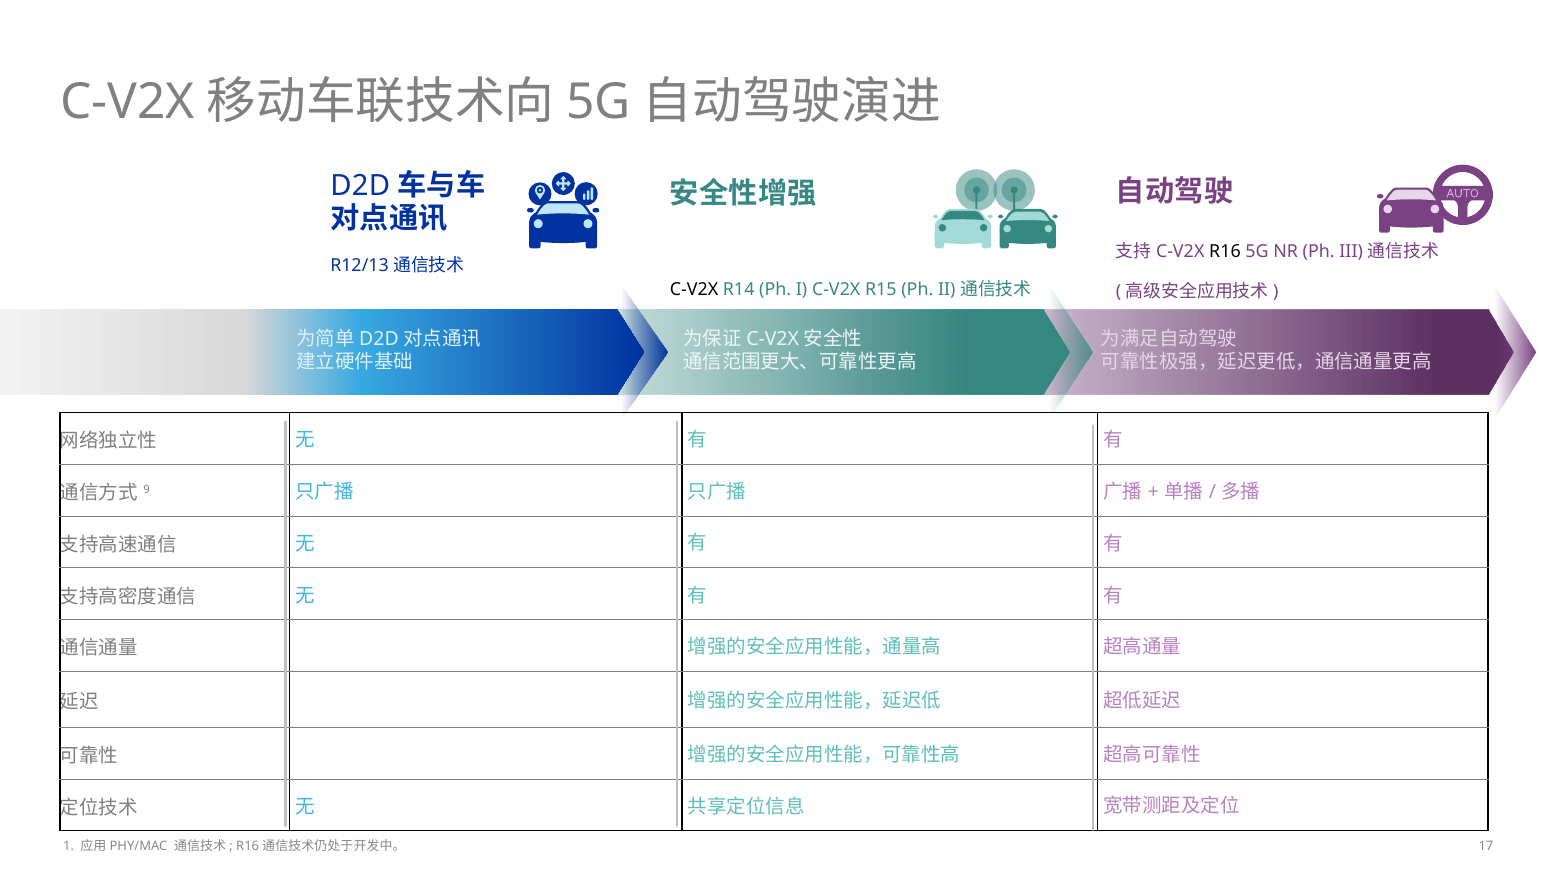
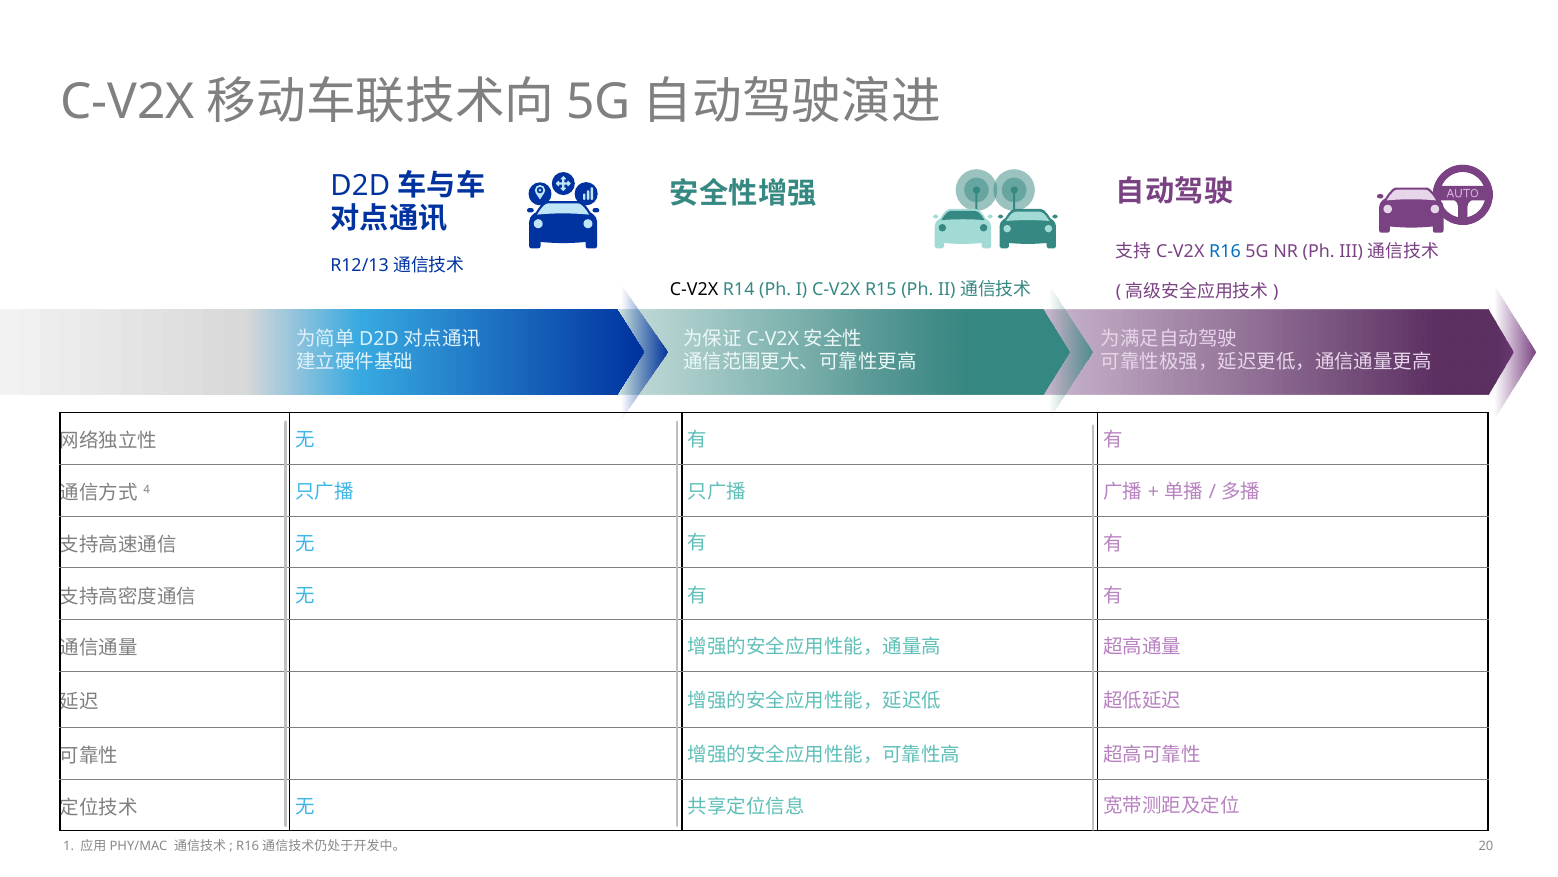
R16 colour: black -> blue (1225, 251)
9: 9 -> 4 (147, 490)
17: 17 -> 20 (1486, 845)
